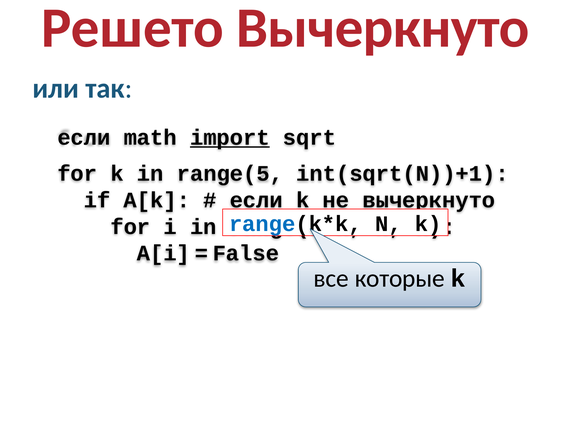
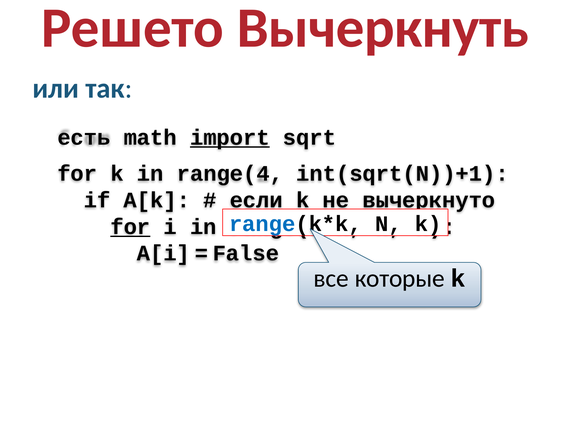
Решето Вычеркнуто: Вычеркнуто -> Вычеркнуть (383, 28)
если: если -> есть (84, 138)
range(5: range(5 -> range(4 (230, 174)
for underline: none -> present (130, 227)
